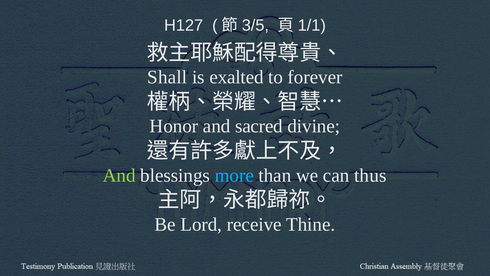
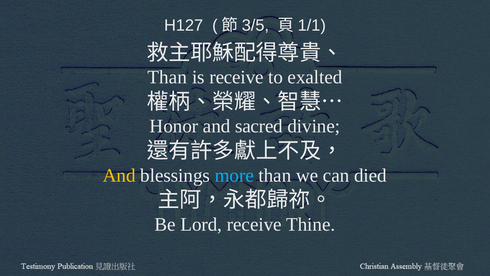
Shall: Shall -> Than (167, 77)
is exalted: exalted -> receive (237, 77)
forever: forever -> exalted (315, 77)
And colour: light green -> yellow (119, 175)
thus: thus -> died (370, 175)
